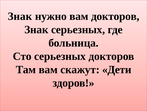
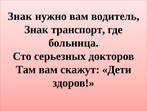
вам докторов: докторов -> водитель (115, 16)
Знак серьезных: серьезных -> транспорт (78, 29)
